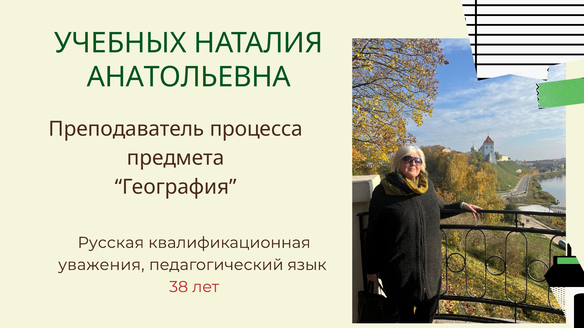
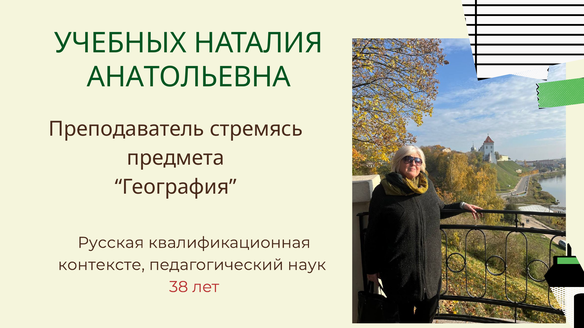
процесса: процесса -> стремясь (256, 129)
уважения: уважения -> контексте (101, 265)
язык: язык -> наук (307, 265)
